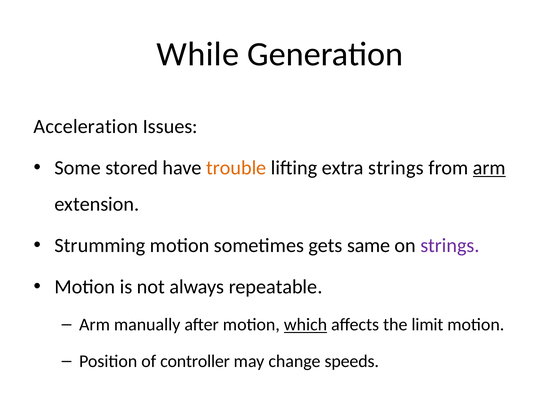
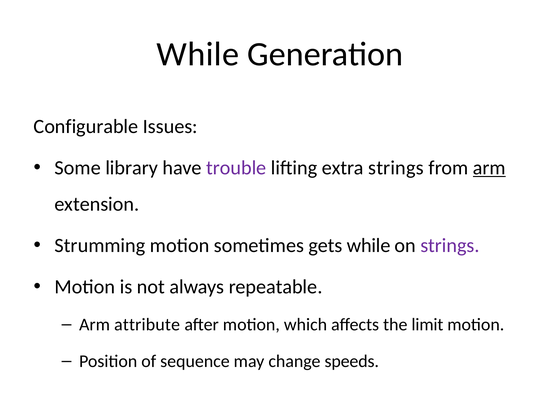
Acceleration: Acceleration -> Configurable (86, 126)
stored: stored -> library (132, 168)
trouble colour: orange -> purple (236, 168)
gets same: same -> while (369, 246)
manually: manually -> attribute (147, 325)
which underline: present -> none (305, 325)
controller: controller -> sequence (195, 361)
